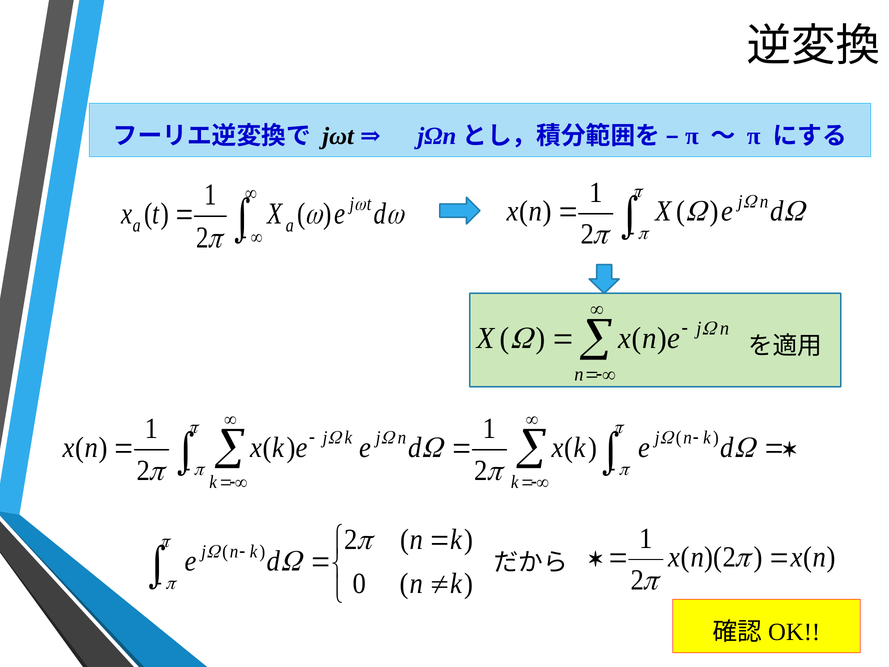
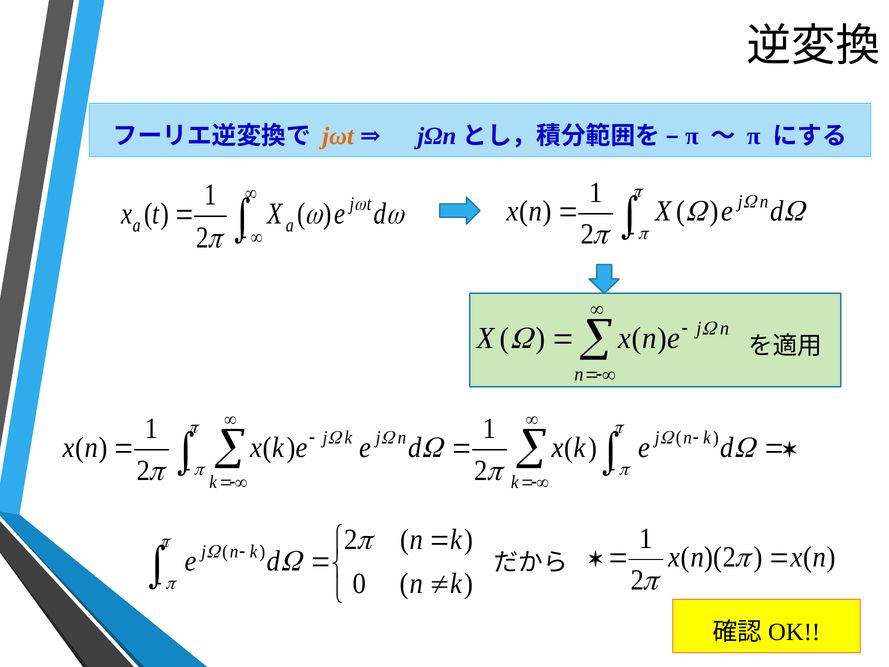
jωt colour: black -> orange (338, 136)
